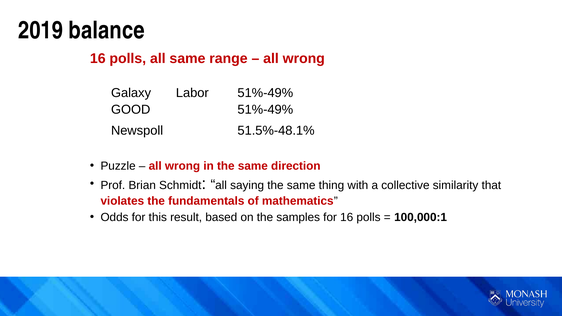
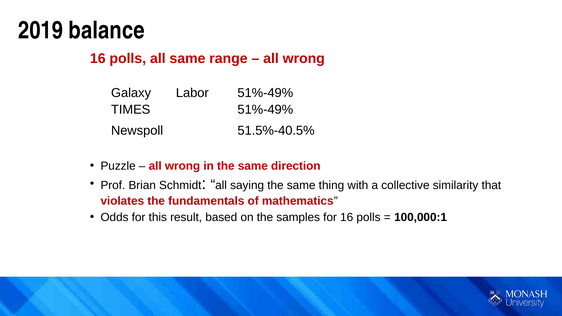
GOOD: GOOD -> TIMES (131, 110)
51.5%-48.1%: 51.5%-48.1% -> 51.5%-40.5% (276, 131)
